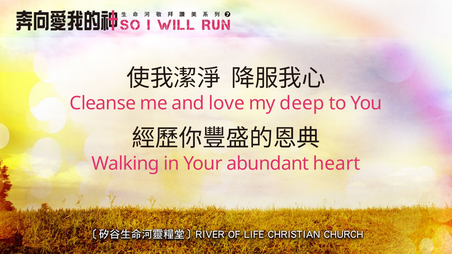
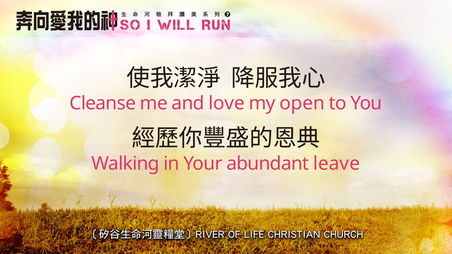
deep: deep -> open (302, 103)
heart: heart -> leave (337, 164)
